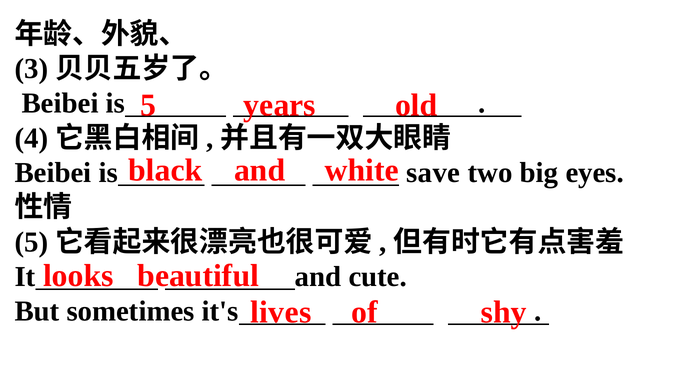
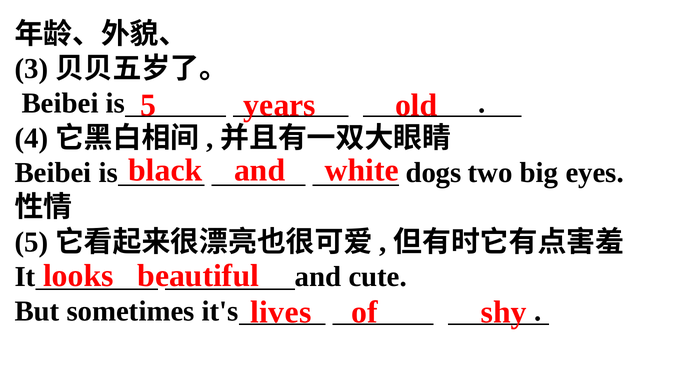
save: save -> dogs (434, 173)
